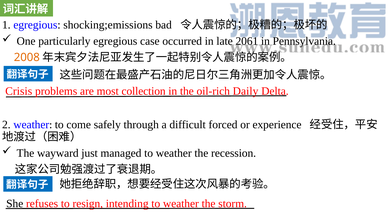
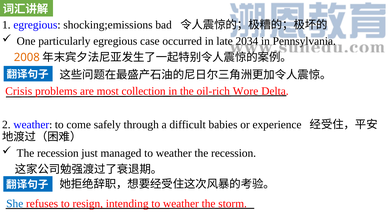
2061: 2061 -> 2034 (247, 41)
Daily: Daily -> Wore (246, 91)
forced: forced -> babies (223, 124)
wayward: wayward -> recession (58, 153)
She colour: black -> blue (15, 203)
